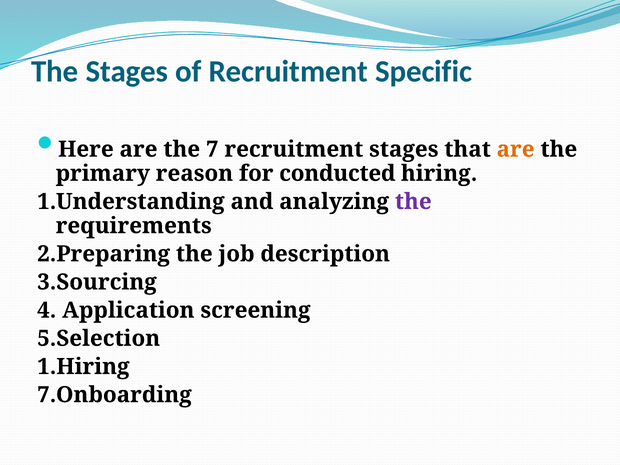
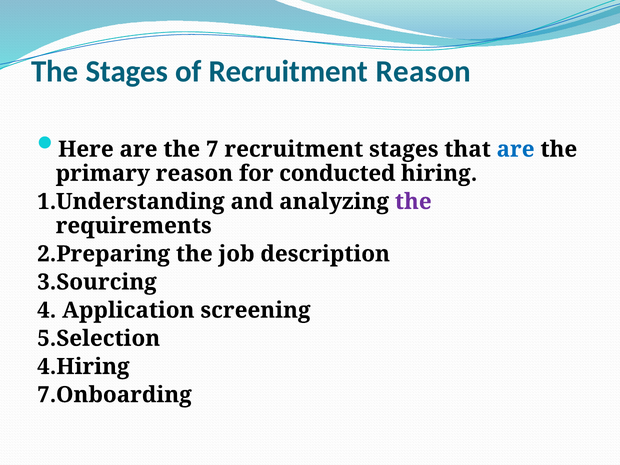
Recruitment Specific: Specific -> Reason (423, 72)
are colour: orange -> blue (516, 149)
1.Hiring: 1.Hiring -> 4.Hiring (83, 367)
